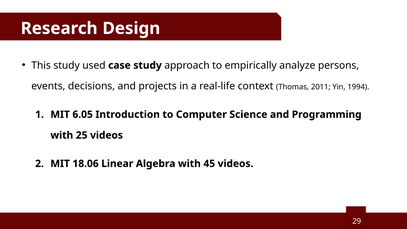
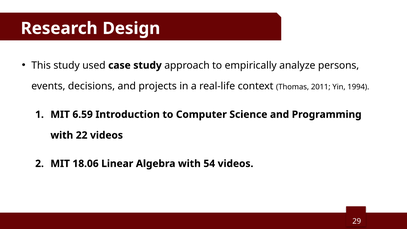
6.05: 6.05 -> 6.59 (83, 114)
25: 25 -> 22 (82, 135)
45: 45 -> 54 (209, 164)
